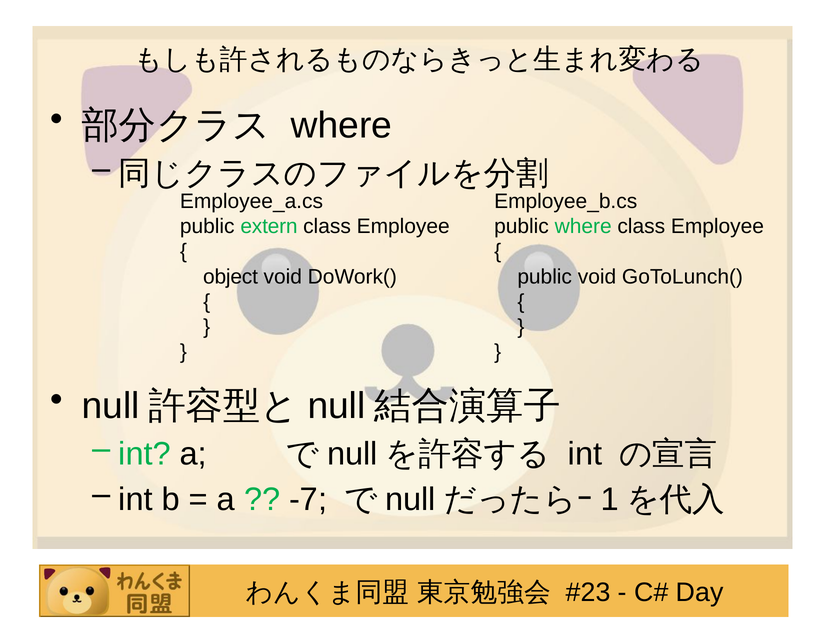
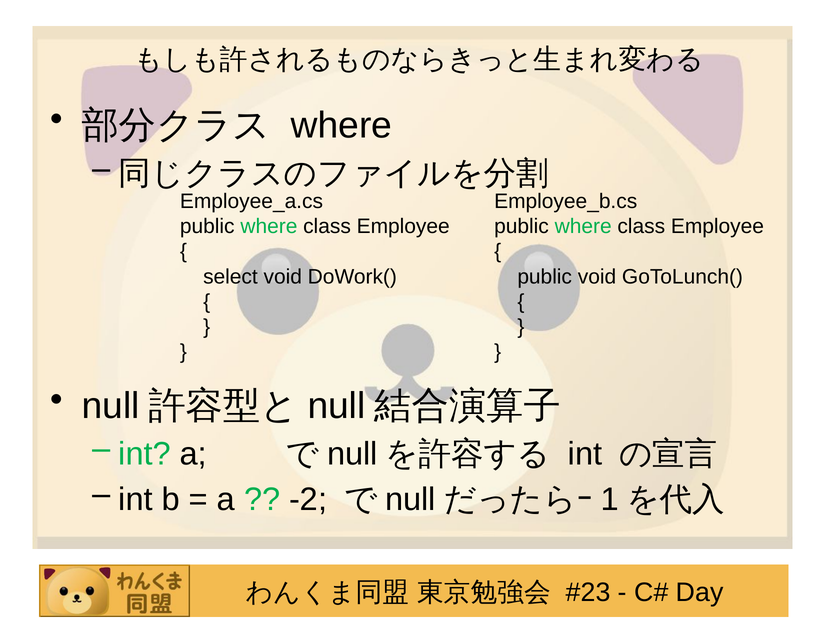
extern: extern -> where (269, 227)
object: object -> select (230, 277)
-7: -7 -> -2 (308, 500)
